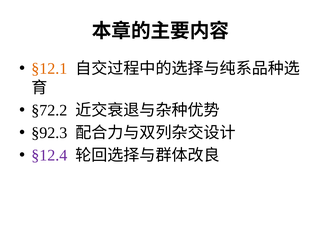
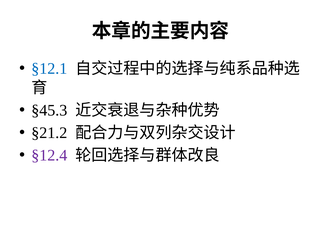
§12.1 colour: orange -> blue (49, 69)
§72.2: §72.2 -> §45.3 (49, 110)
§92.3: §92.3 -> §21.2 (49, 133)
